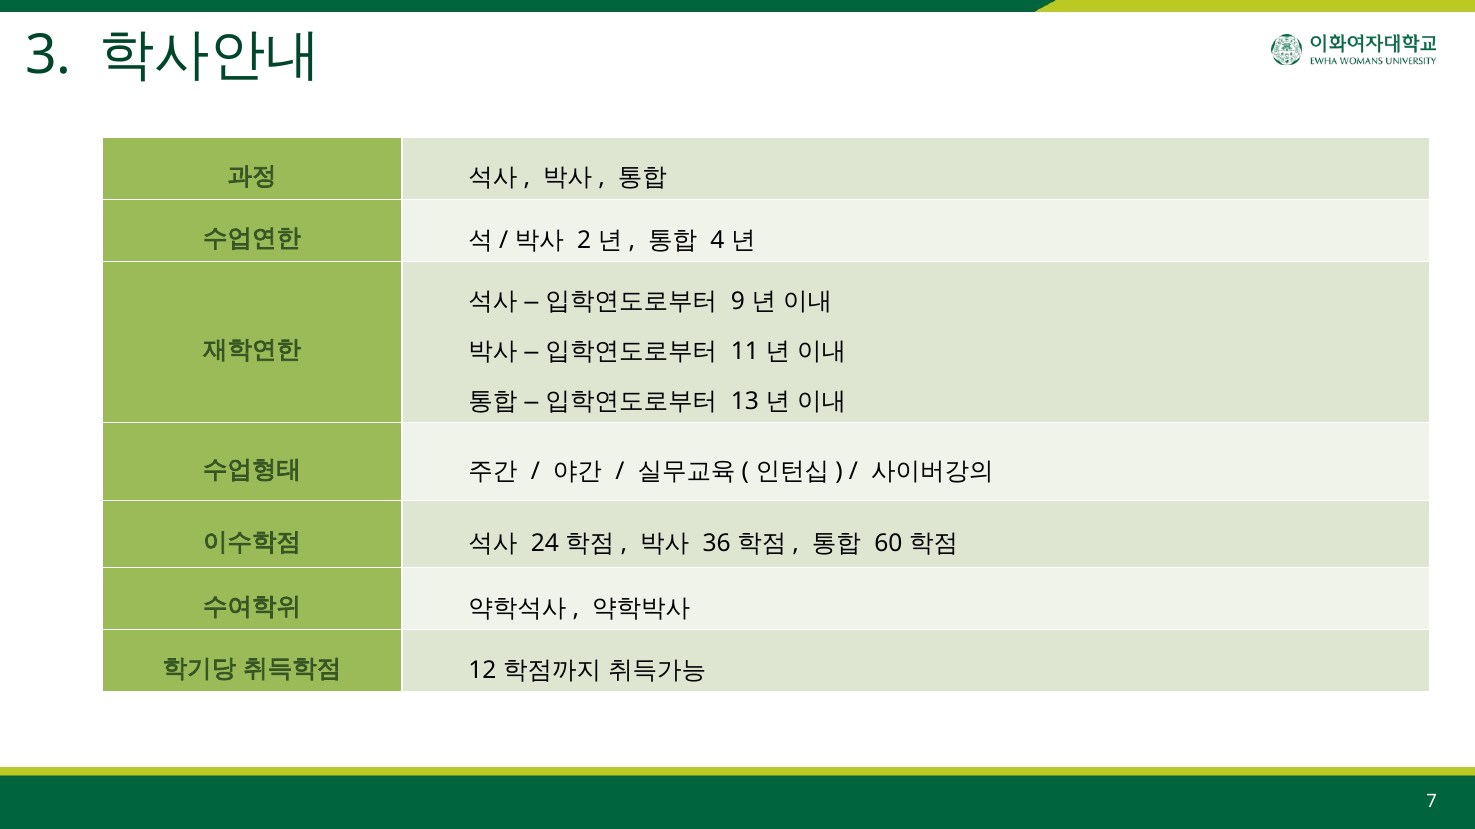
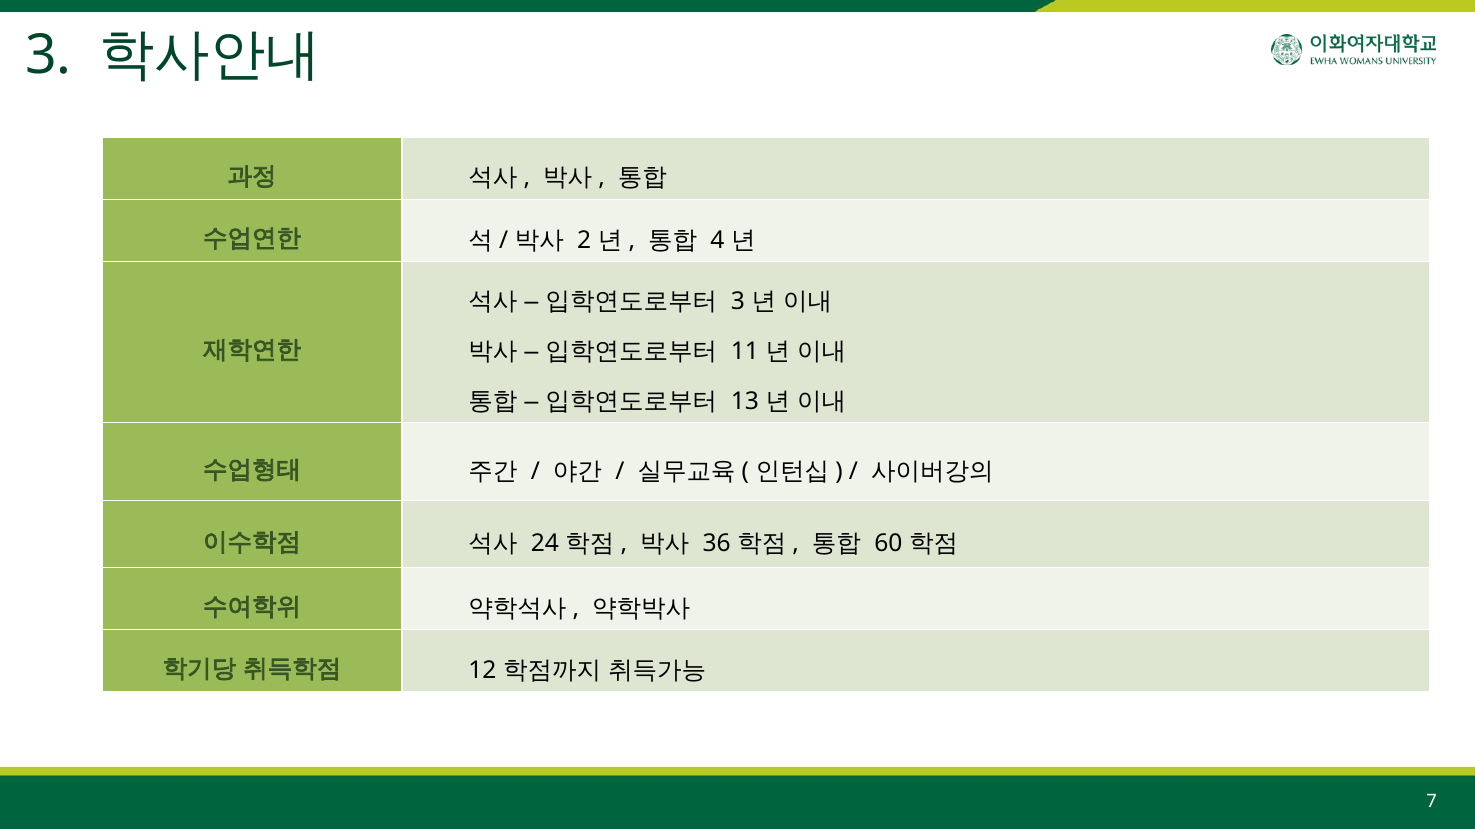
9: 9 -> 3 (738, 302)
